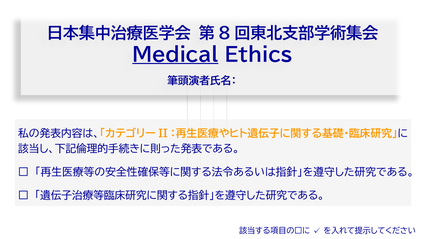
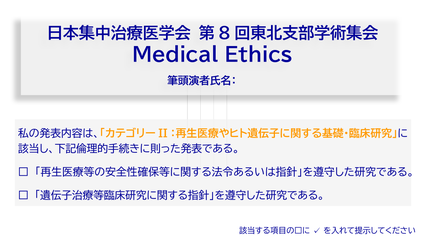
Medical underline: present -> none (175, 55)
